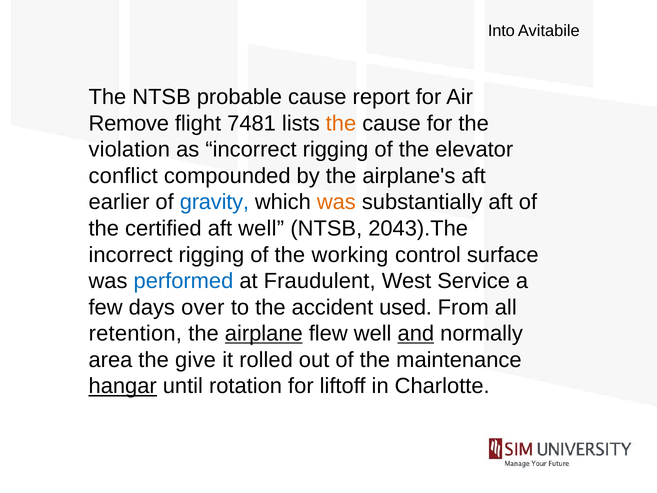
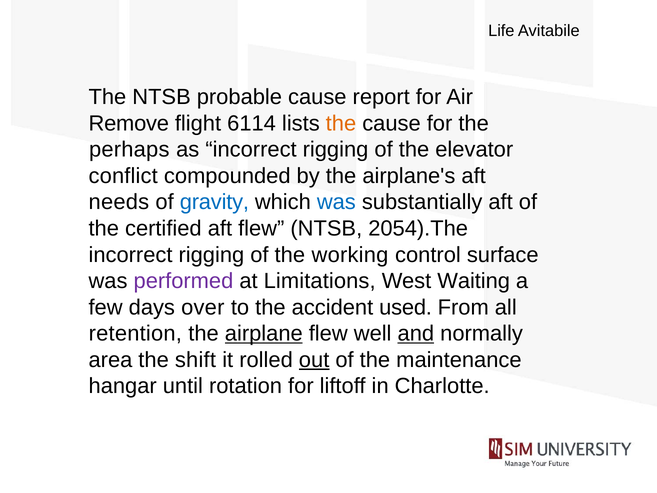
Into: Into -> Life (501, 31)
7481: 7481 -> 6114 (252, 123)
violation: violation -> perhaps (129, 150)
earlier: earlier -> needs (119, 202)
was colour: orange -> blue (336, 202)
aft well: well -> flew (261, 228)
2043).The: 2043).The -> 2054).The (418, 228)
performed colour: blue -> purple (183, 281)
Fraudulent: Fraudulent -> Limitations (320, 281)
Service: Service -> Waiting (474, 281)
give: give -> shift (195, 360)
out underline: none -> present (314, 360)
hangar underline: present -> none (123, 386)
